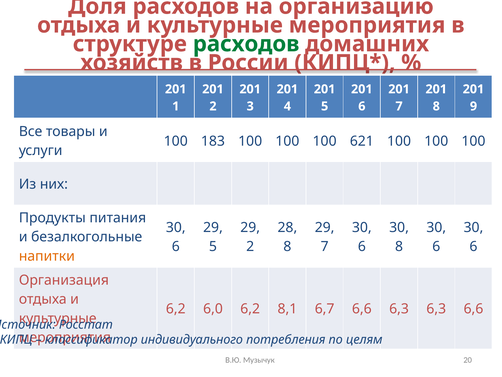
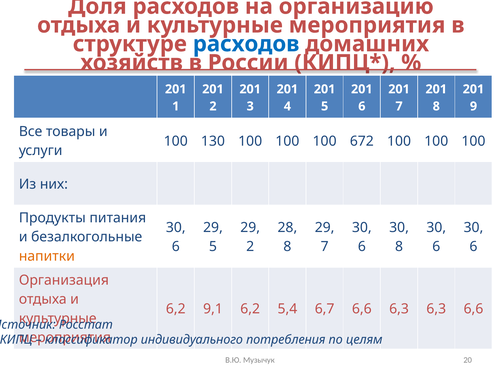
расходов colour: green -> blue (246, 44)
183: 183 -> 130 (213, 141)
621: 621 -> 672 (362, 141)
6,0: 6,0 -> 9,1 (213, 309)
8,1: 8,1 -> 5,4 (287, 309)
